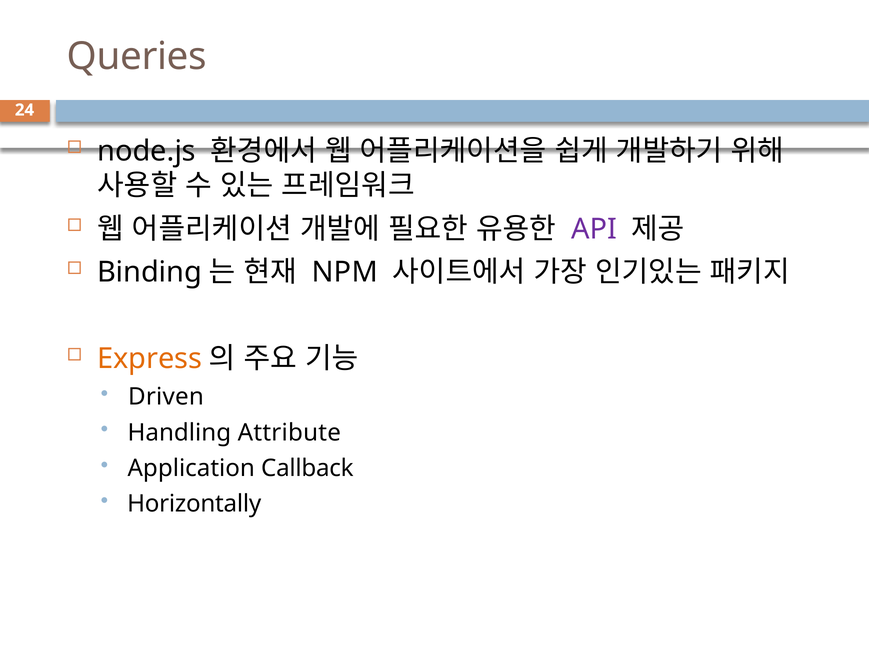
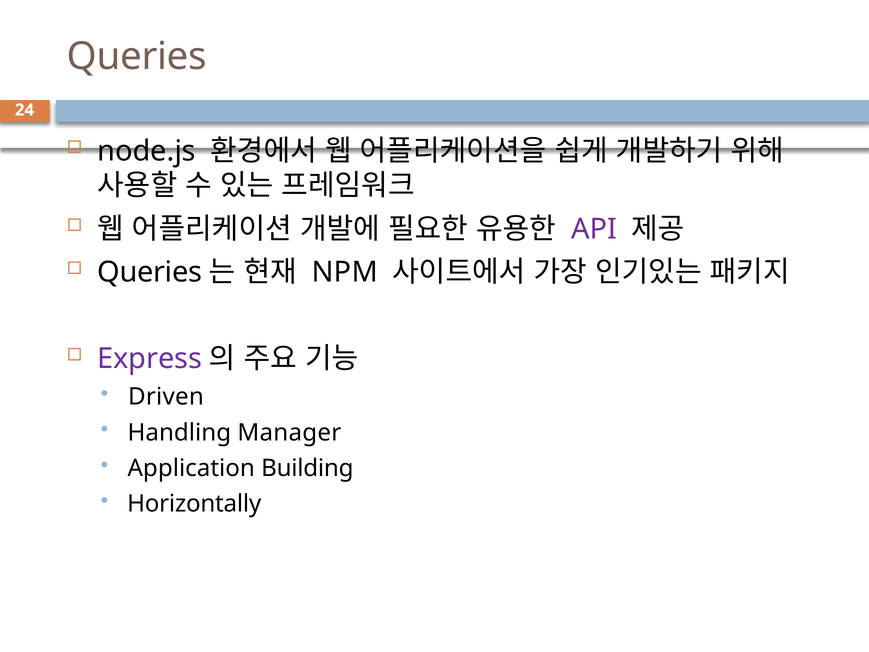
Binding: Binding -> Queries (150, 272)
Express colour: orange -> purple (150, 359)
Attribute: Attribute -> Manager (289, 432)
Callback: Callback -> Building (307, 468)
